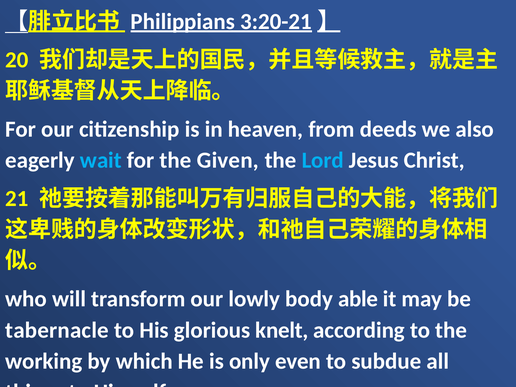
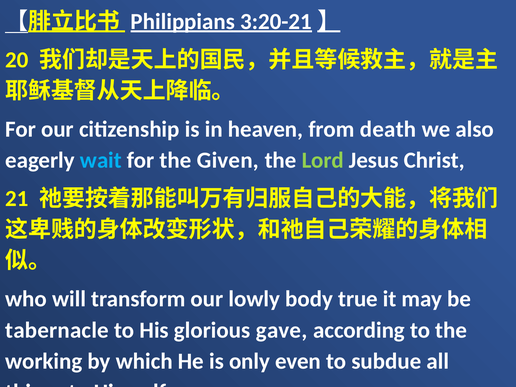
deeds: deeds -> death (388, 129)
Lord colour: light blue -> light green (323, 160)
able: able -> true (358, 299)
knelt: knelt -> gave (282, 330)
